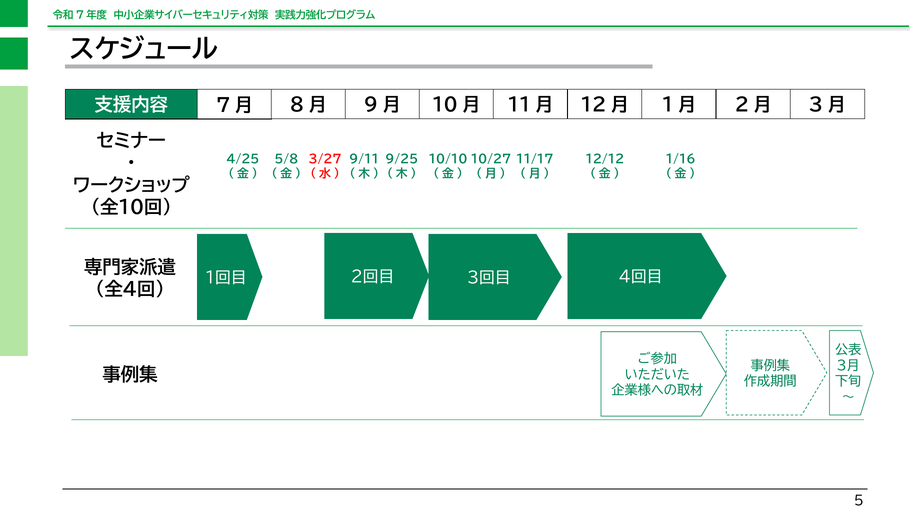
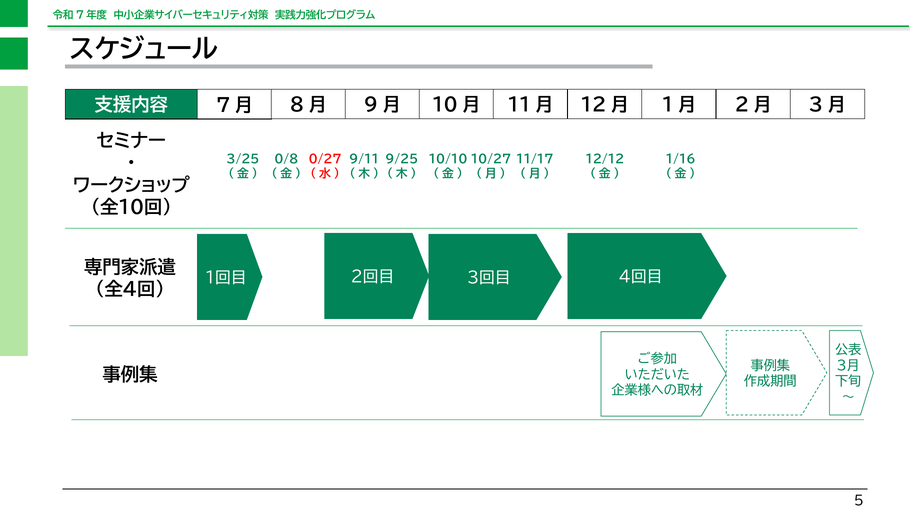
4/25: 4/25 -> 3/25 (243, 159)
5/8: 5/8 -> 0/8 (286, 159)
3/27: 3/27 -> 0/27 (325, 159)
